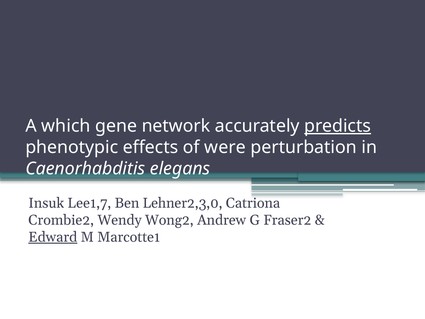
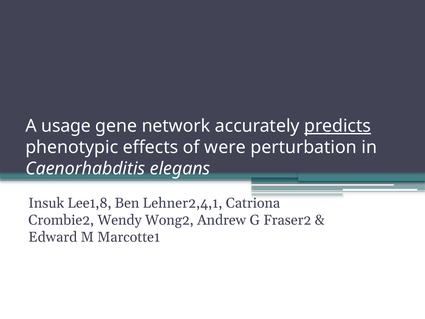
which: which -> usage (66, 126)
Lee1,7: Lee1,7 -> Lee1,8 (90, 203)
Lehner2,3,0: Lehner2,3,0 -> Lehner2,4,1 (183, 203)
Edward underline: present -> none (53, 237)
